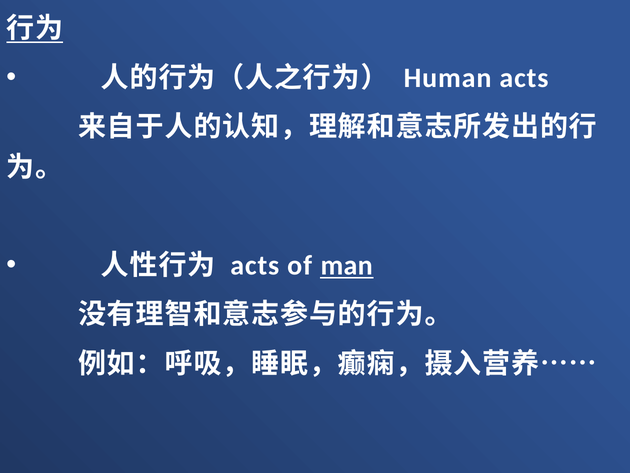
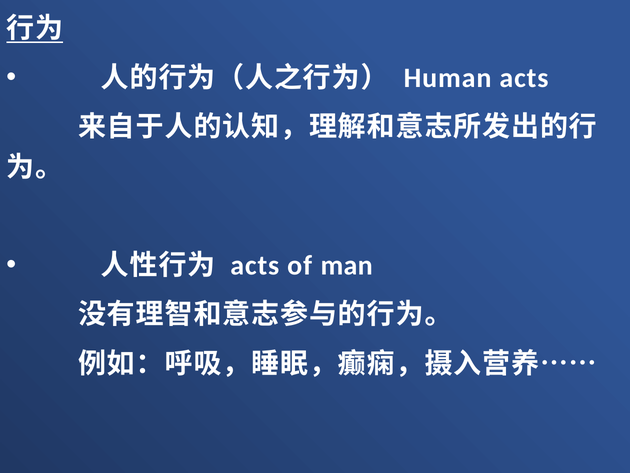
man underline: present -> none (347, 265)
